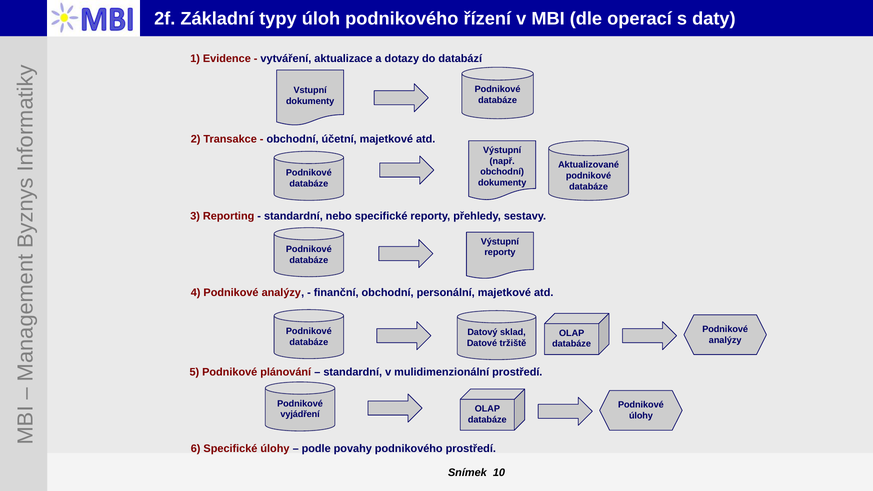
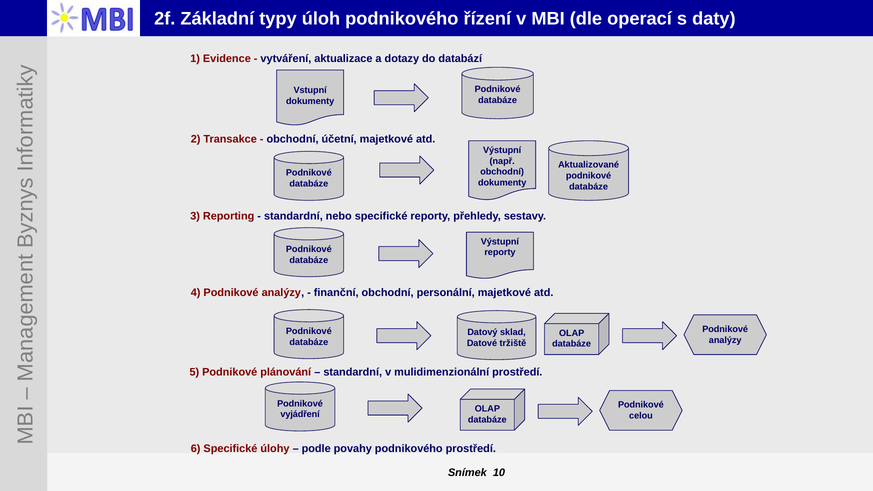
úlohy: úlohy -> celou (641, 416)
